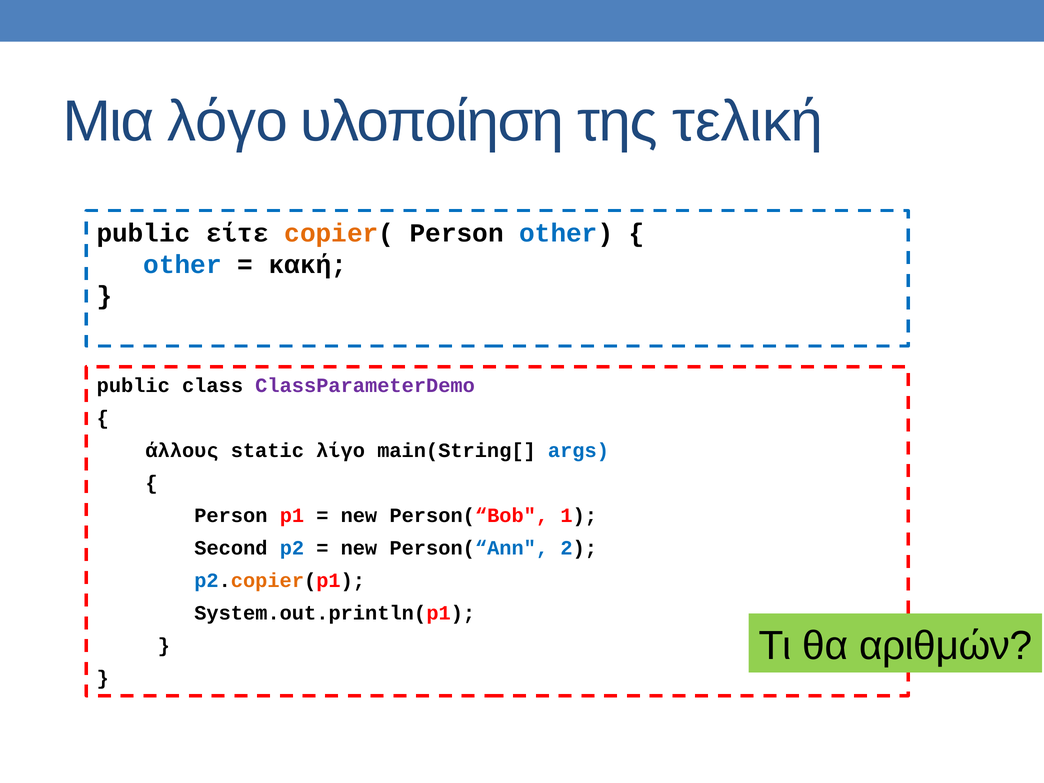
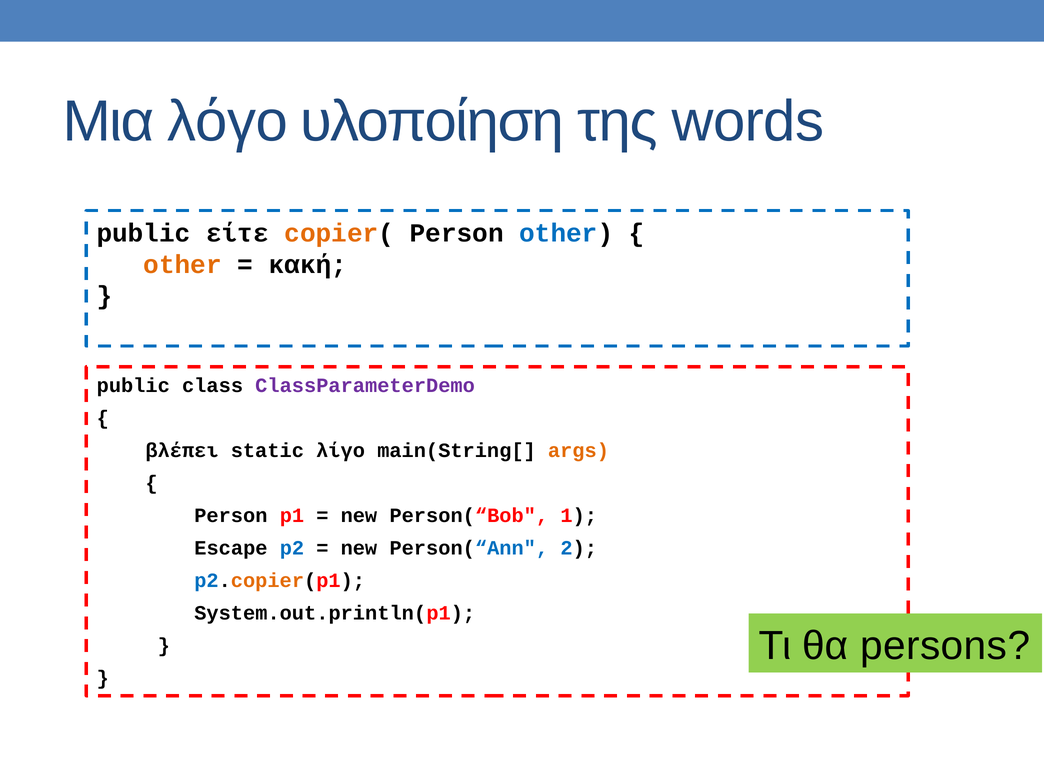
τελική: τελική -> words (748, 121)
other colour: blue -> orange (183, 265)
άλλους: άλλους -> βλέπει (182, 451)
args colour: blue -> orange (578, 451)
Second: Second -> Escape (231, 548)
αριθμών: αριθμών -> persons (945, 646)
